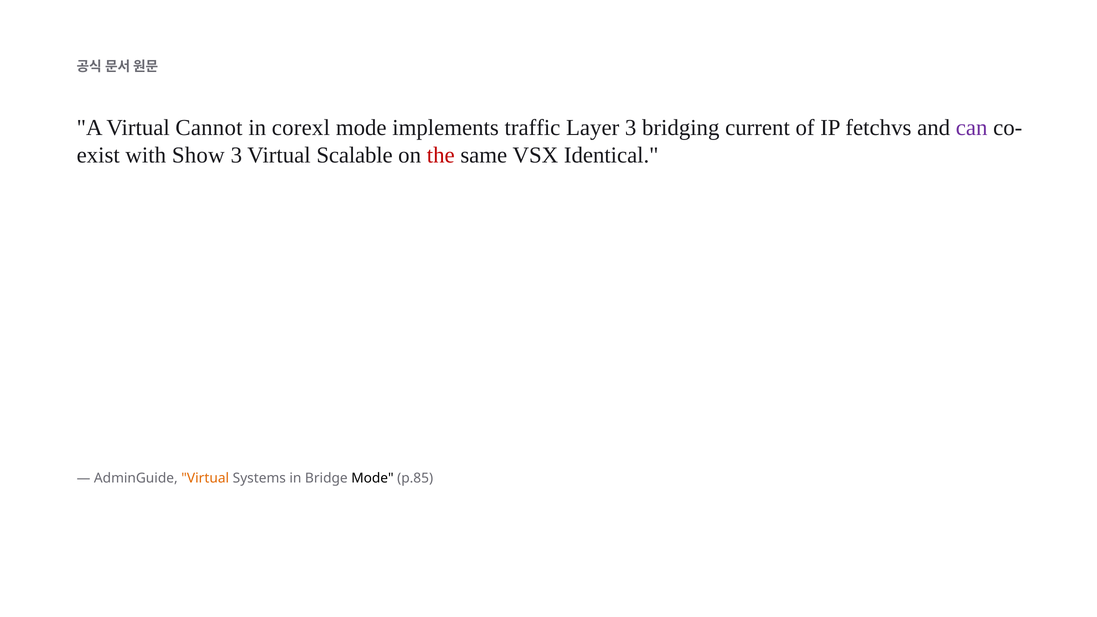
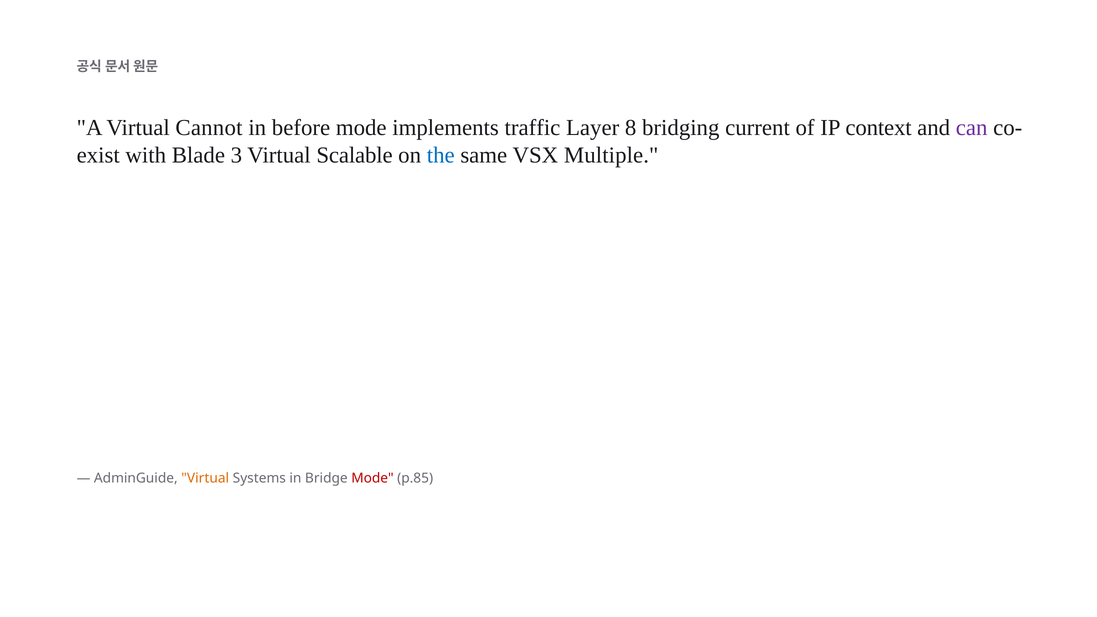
corexl: corexl -> before (301, 128)
Layer 3: 3 -> 8 (631, 128)
fetchvs: fetchvs -> context (879, 128)
Show: Show -> Blade (198, 155)
the colour: red -> blue (441, 155)
Identical: Identical -> Multiple (611, 155)
Mode colour: black -> red (372, 478)
